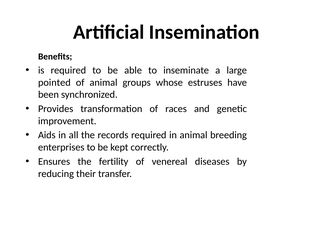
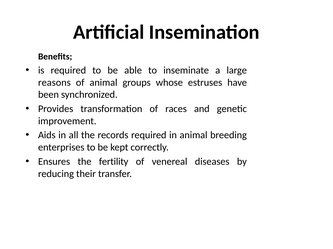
pointed: pointed -> reasons (54, 83)
